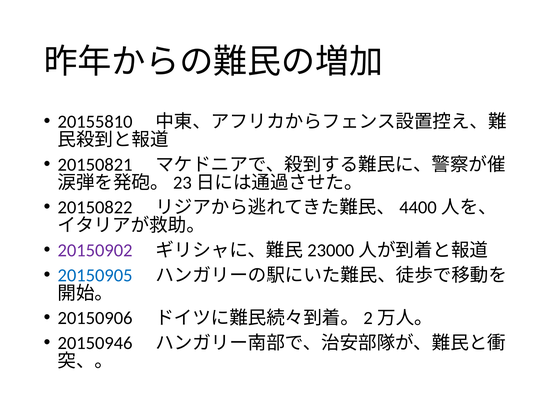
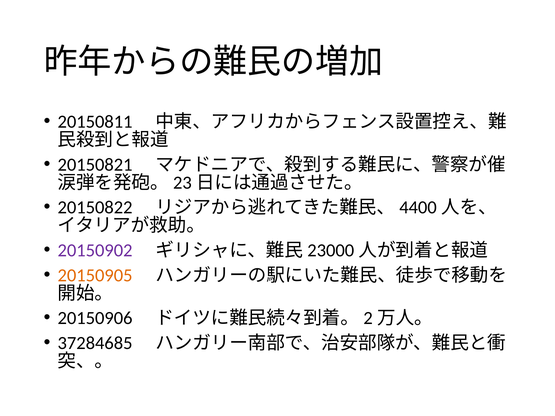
20155810: 20155810 -> 20150811 (95, 122)
20150905 colour: blue -> orange (95, 275)
20150946: 20150946 -> 37284685 (95, 343)
